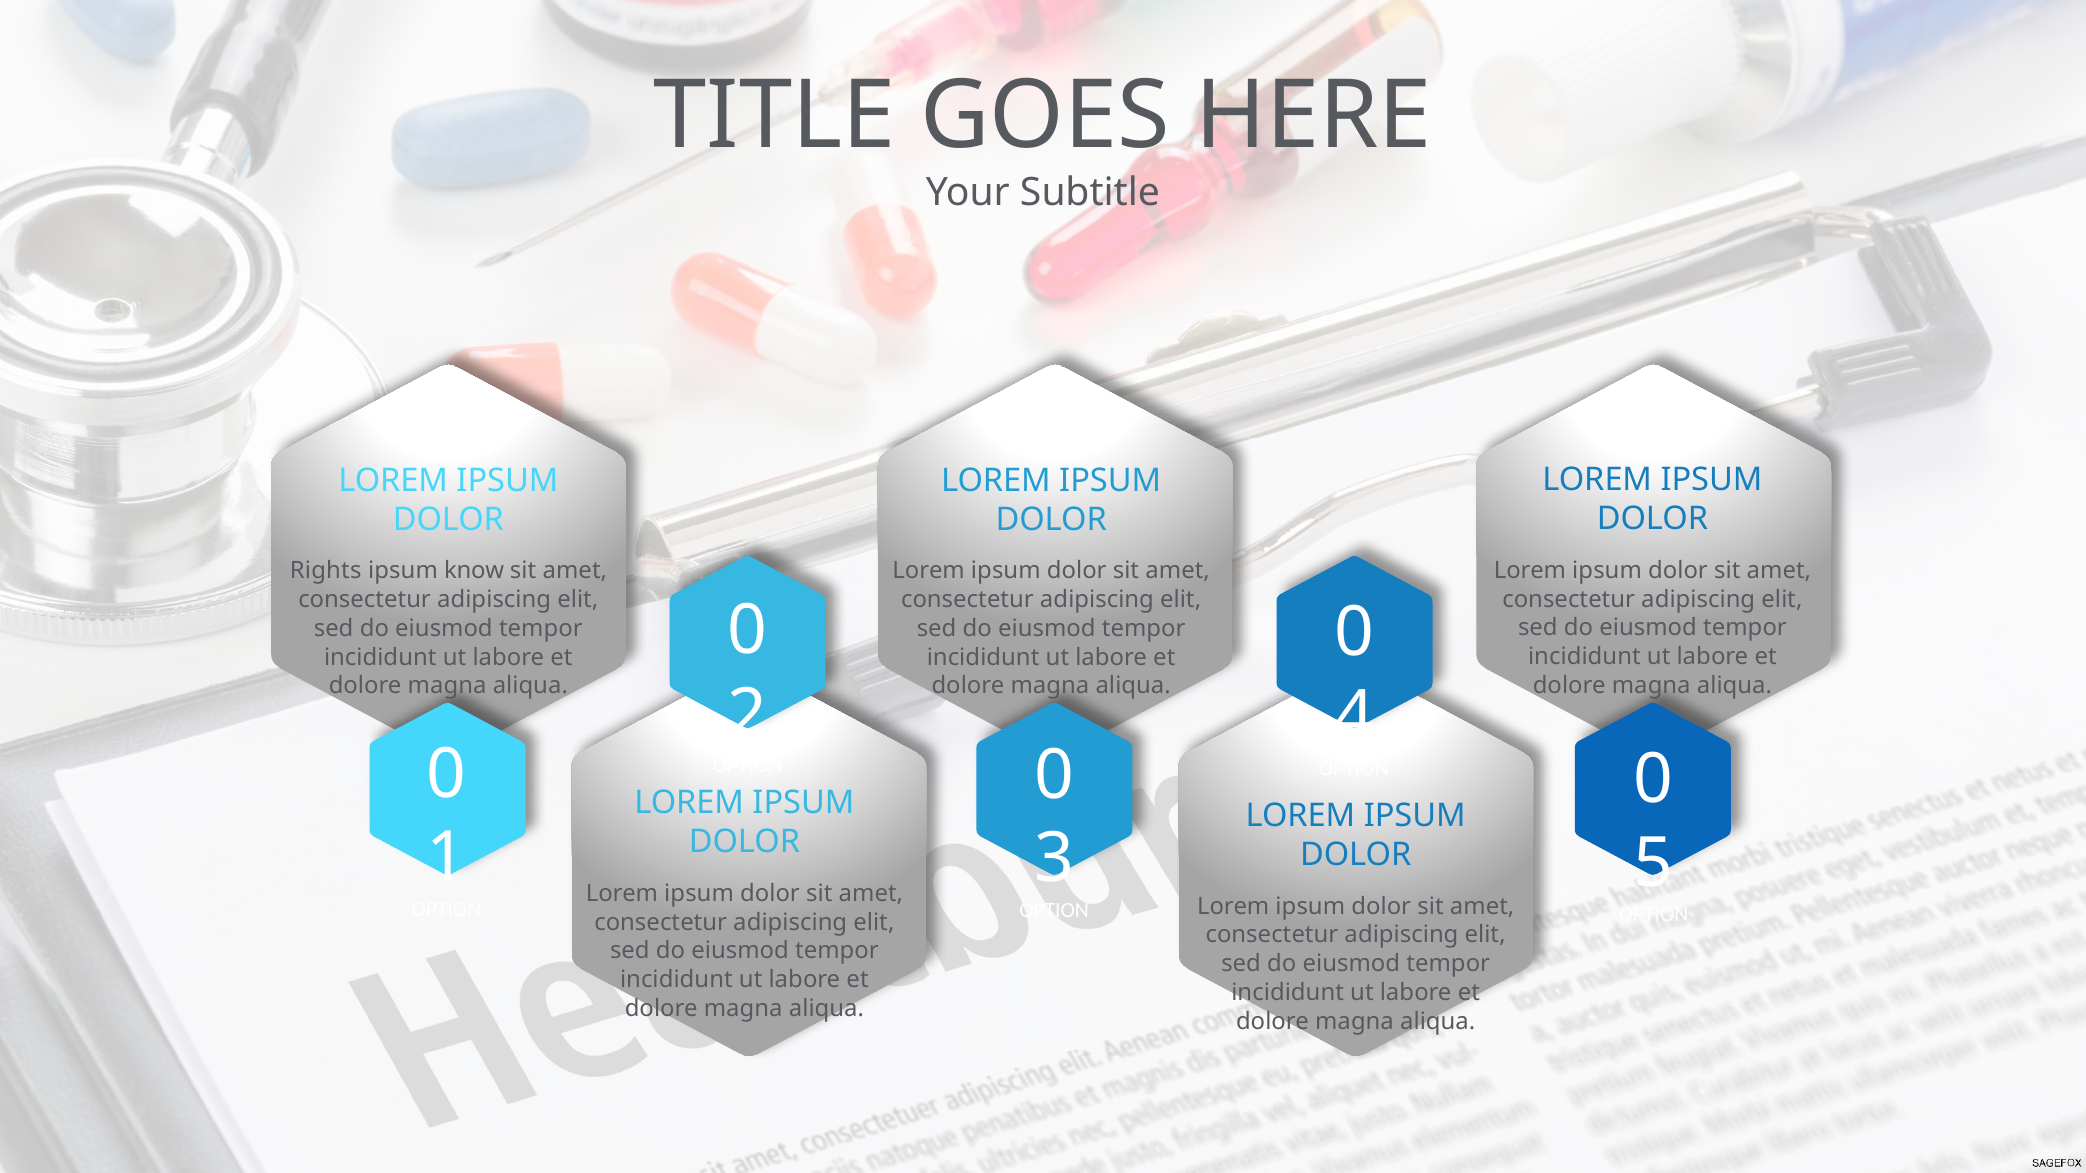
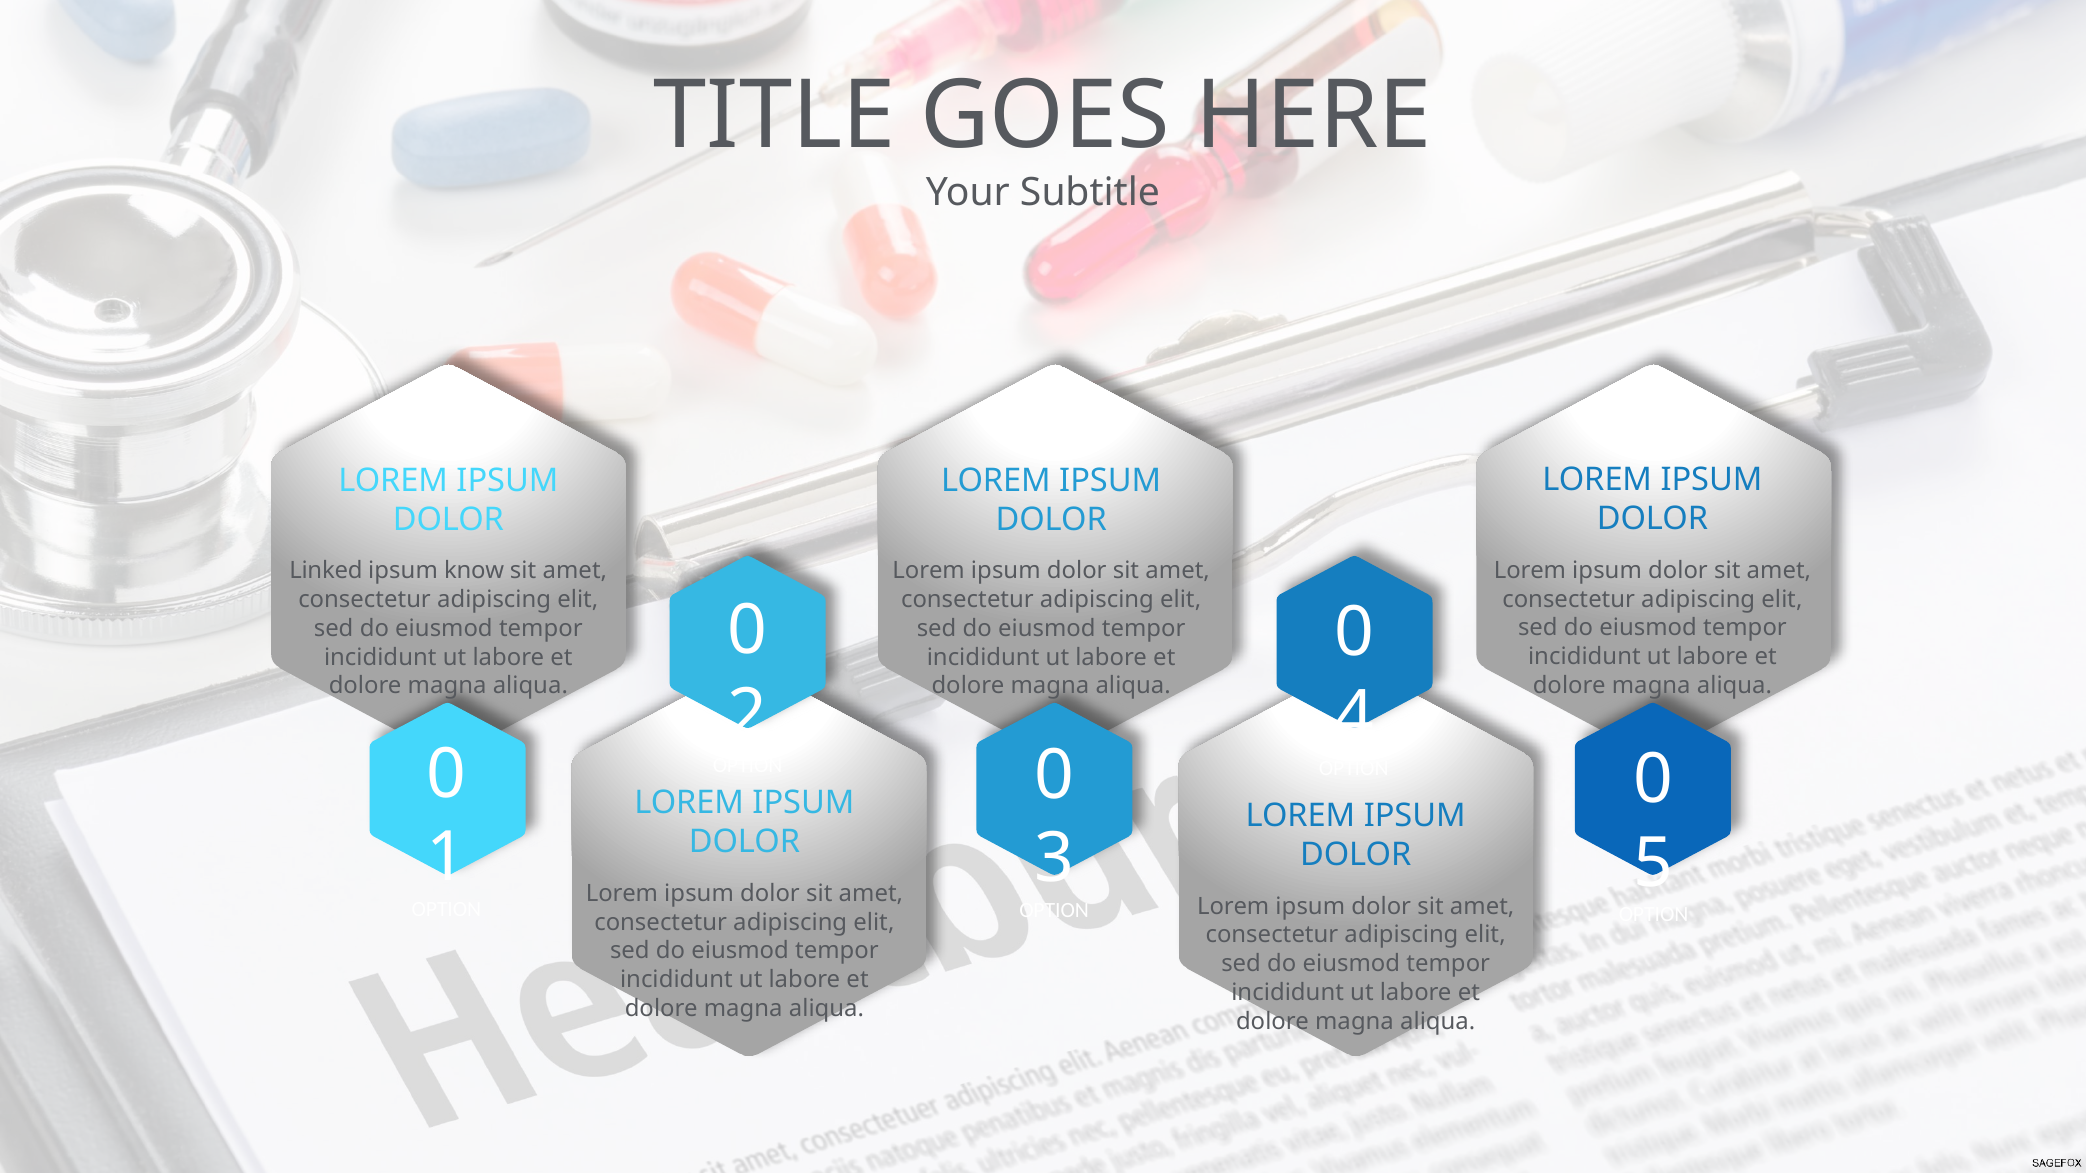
Rights: Rights -> Linked (326, 571)
